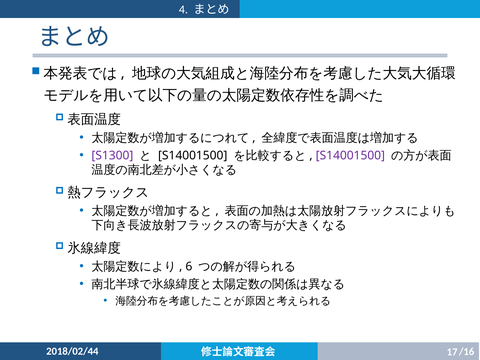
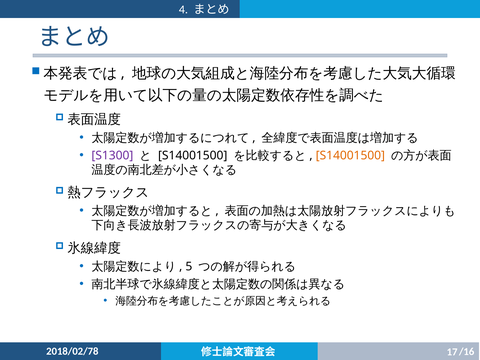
S14001500 colour: purple -> orange (350, 155)
6: 6 -> 5 (189, 266)
2018/02/44: 2018/02/44 -> 2018/02/78 (72, 351)
